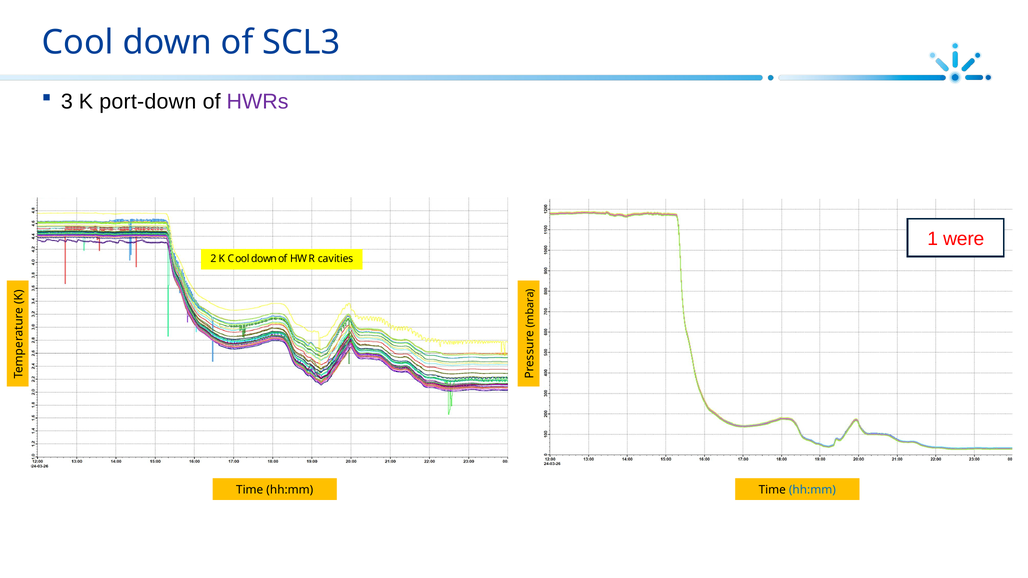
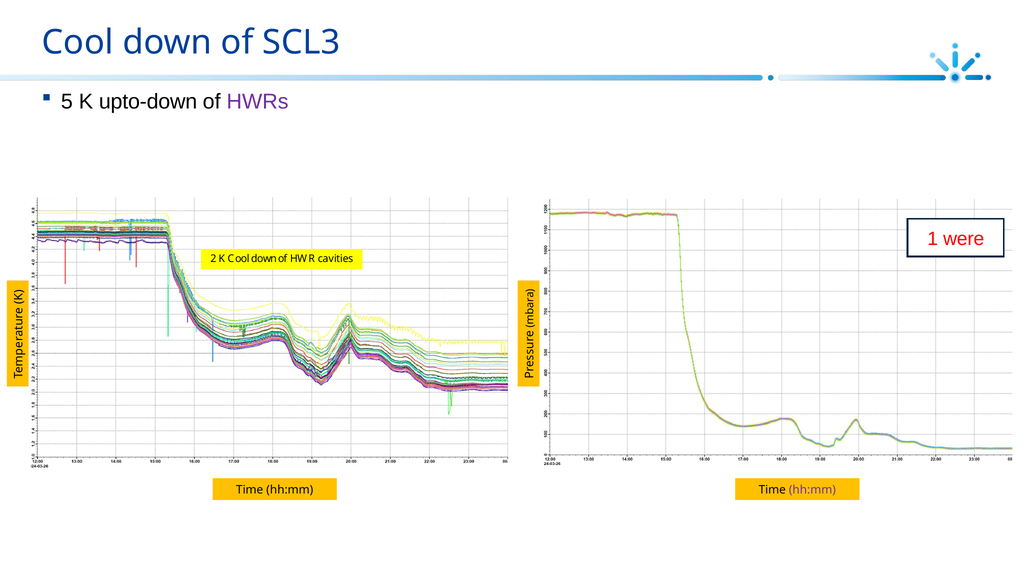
3: 3 -> 5 (67, 101)
port-down: port-down -> upto-down (148, 101)
hh:mm colour: blue -> purple (812, 490)
